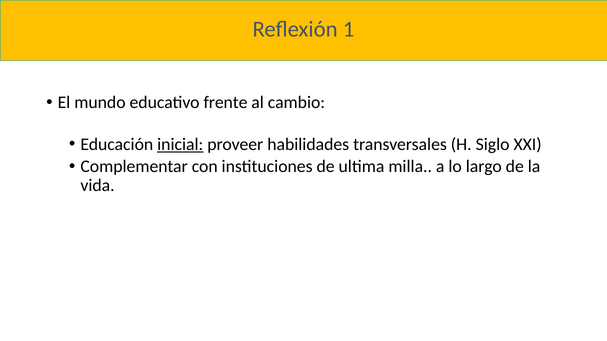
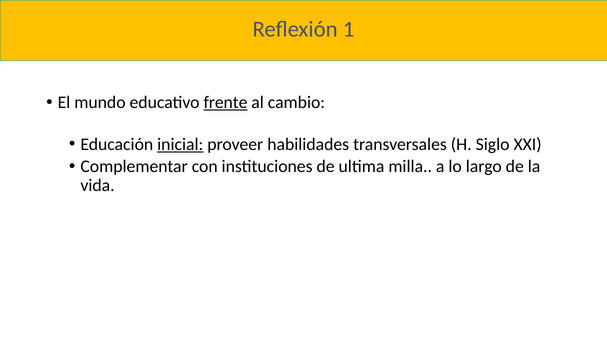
frente underline: none -> present (225, 103)
